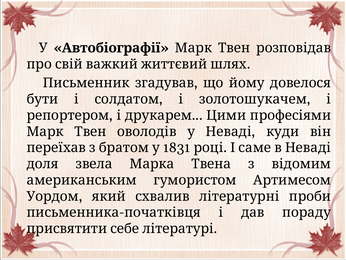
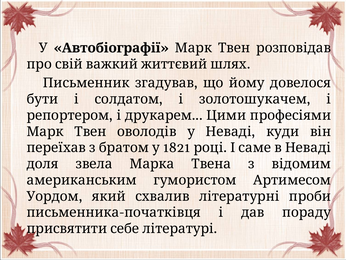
1831: 1831 -> 1821 (177, 147)
